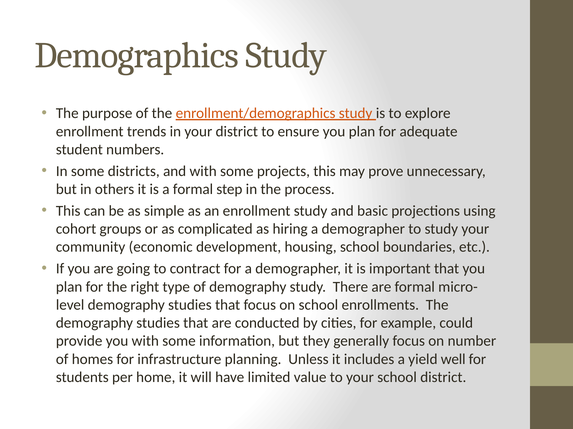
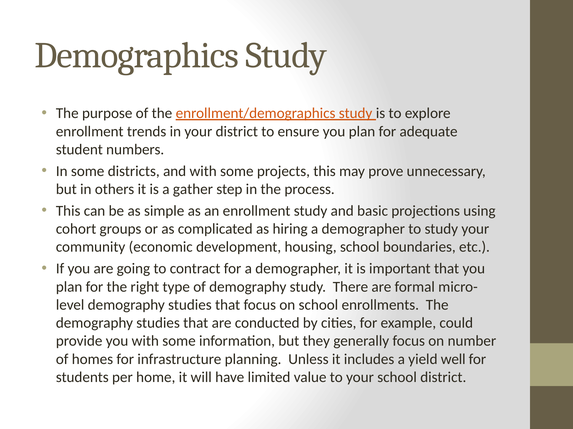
a formal: formal -> gather (193, 190)
